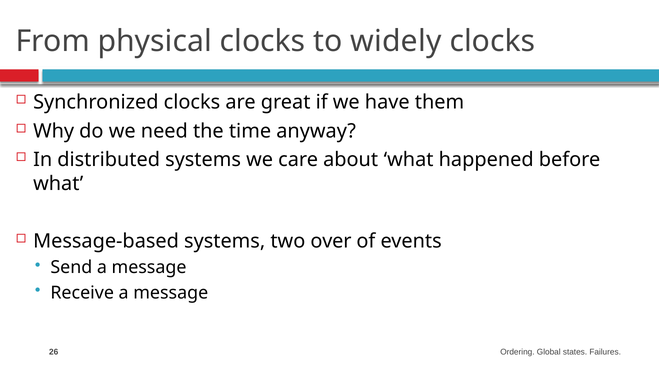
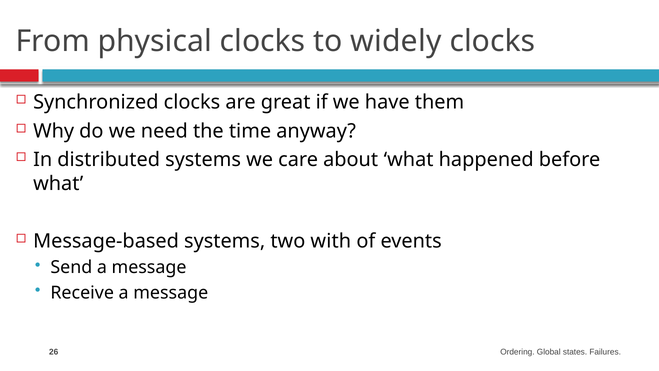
over: over -> with (331, 241)
